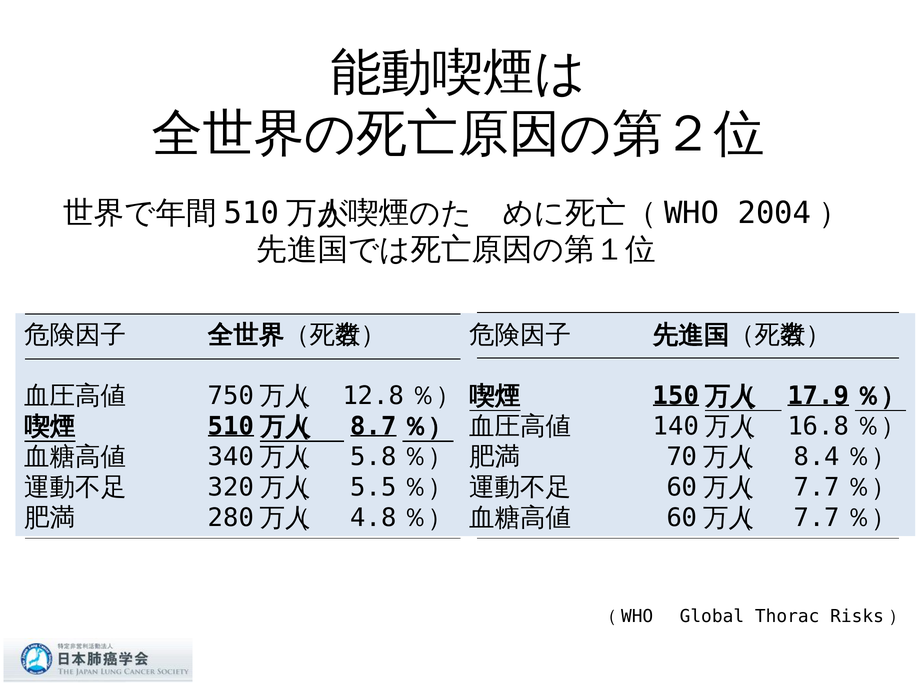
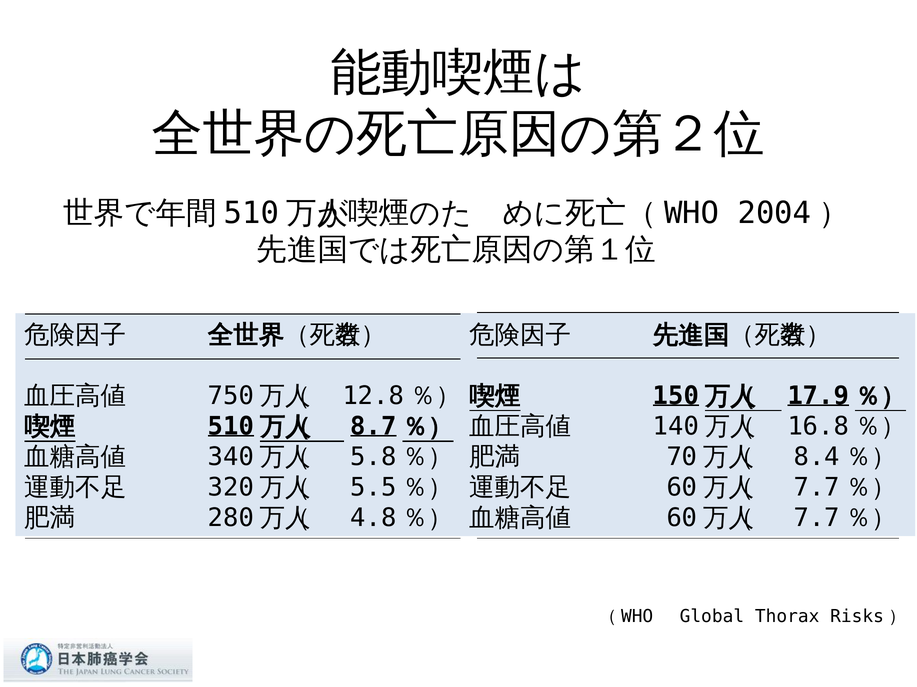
Thorac: Thorac -> Thorax (787, 617)
